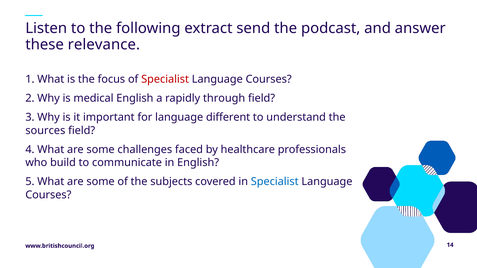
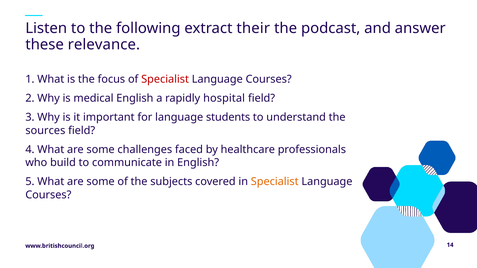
send: send -> their (253, 28)
through: through -> hospital (224, 98)
different: different -> students (228, 117)
Specialist colour: blue -> orange (275, 182)
